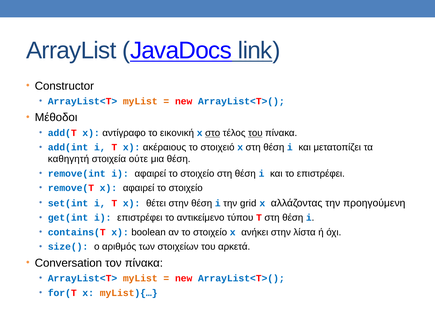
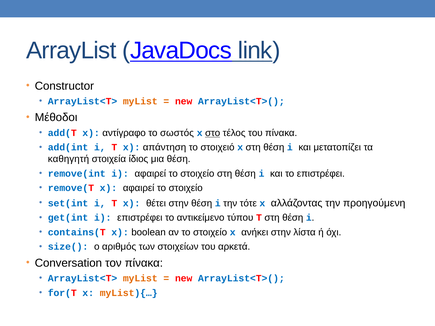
εικονική: εικονική -> σωστός (177, 133)
του underline: present -> none (255, 133)
ακέραιους: ακέραιους -> απάντηση (165, 148)
ούτε: ούτε -> ίδιος (138, 159)
grid: grid -> τότε (248, 203)
